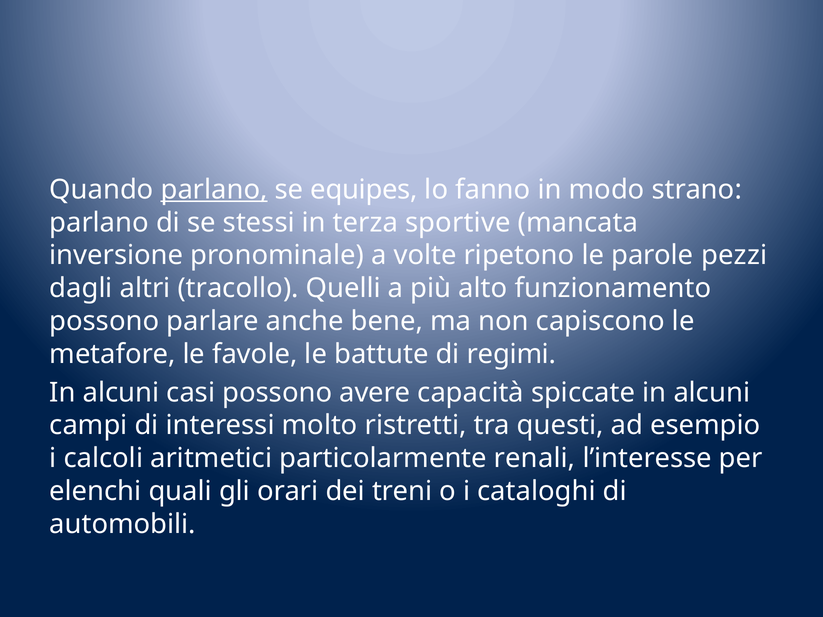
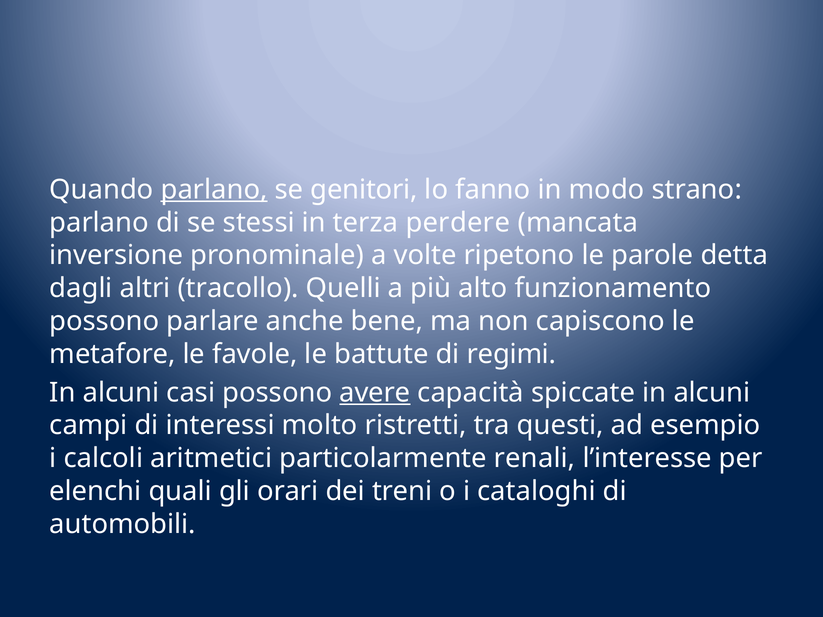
equipes: equipes -> genitori (364, 190)
sportive: sportive -> perdere (458, 223)
pezzi: pezzi -> detta (734, 256)
avere underline: none -> present (375, 393)
